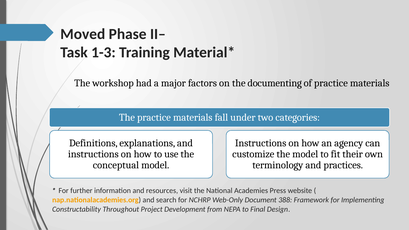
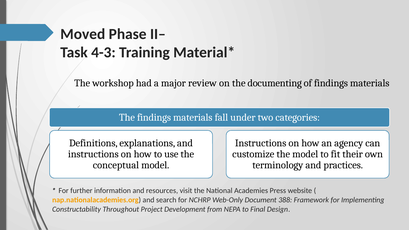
1-3: 1-3 -> 4-3 (103, 52)
factors: factors -> review (202, 83)
of practice: practice -> findings (331, 83)
The practice: practice -> findings (154, 117)
